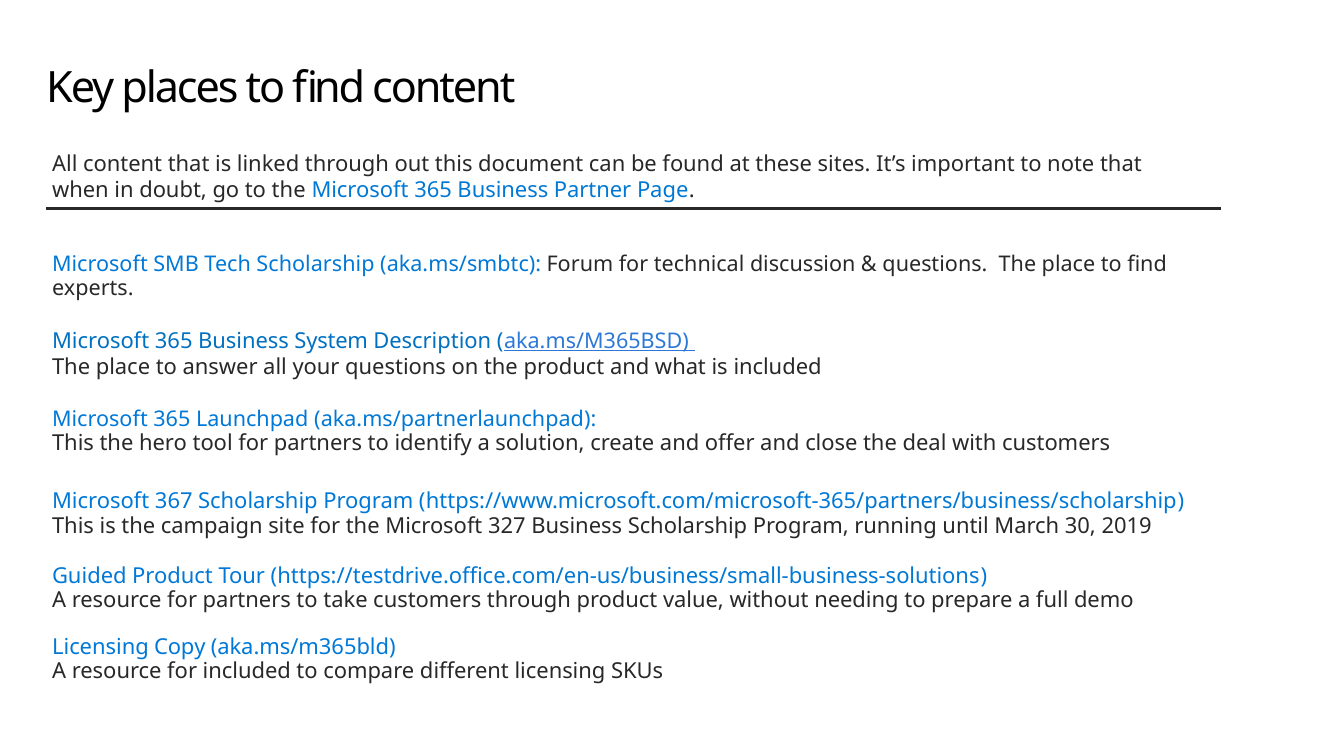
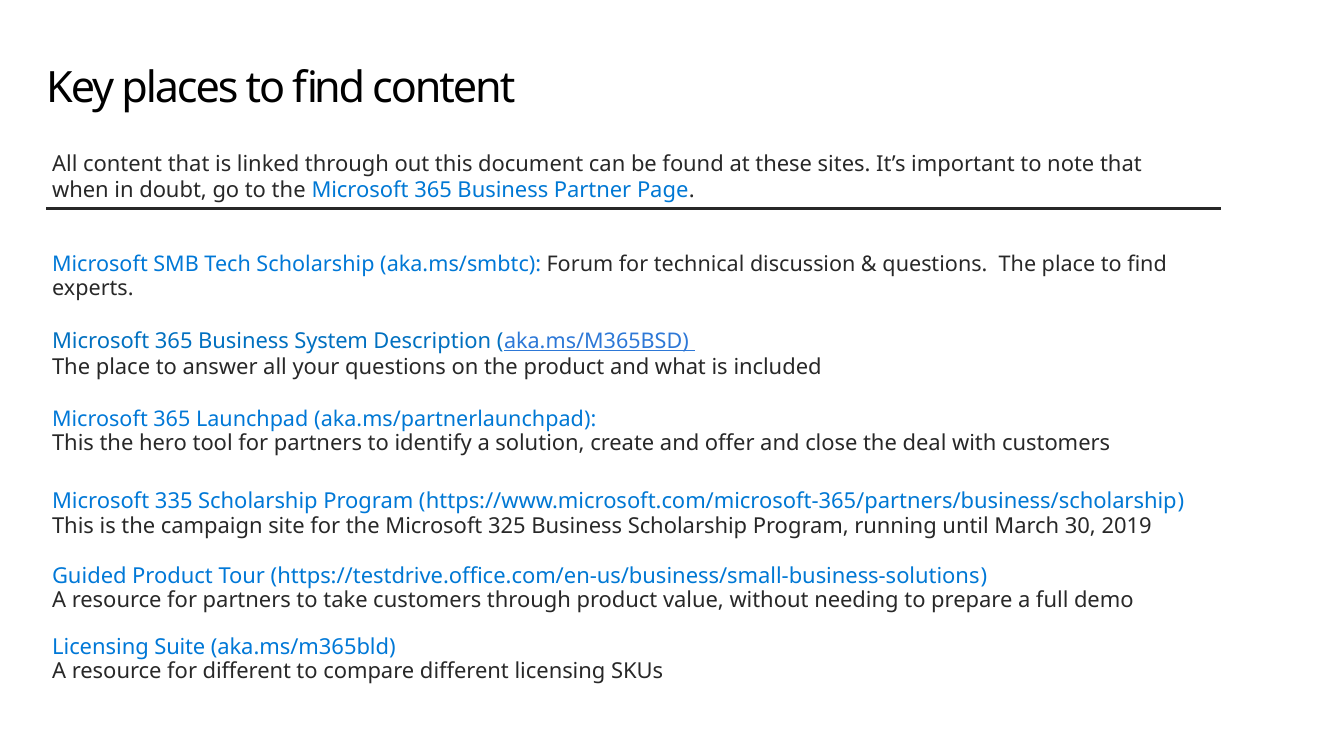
367: 367 -> 335 (174, 501)
327: 327 -> 325 (507, 526)
Copy: Copy -> Suite (180, 647)
for included: included -> different (247, 671)
